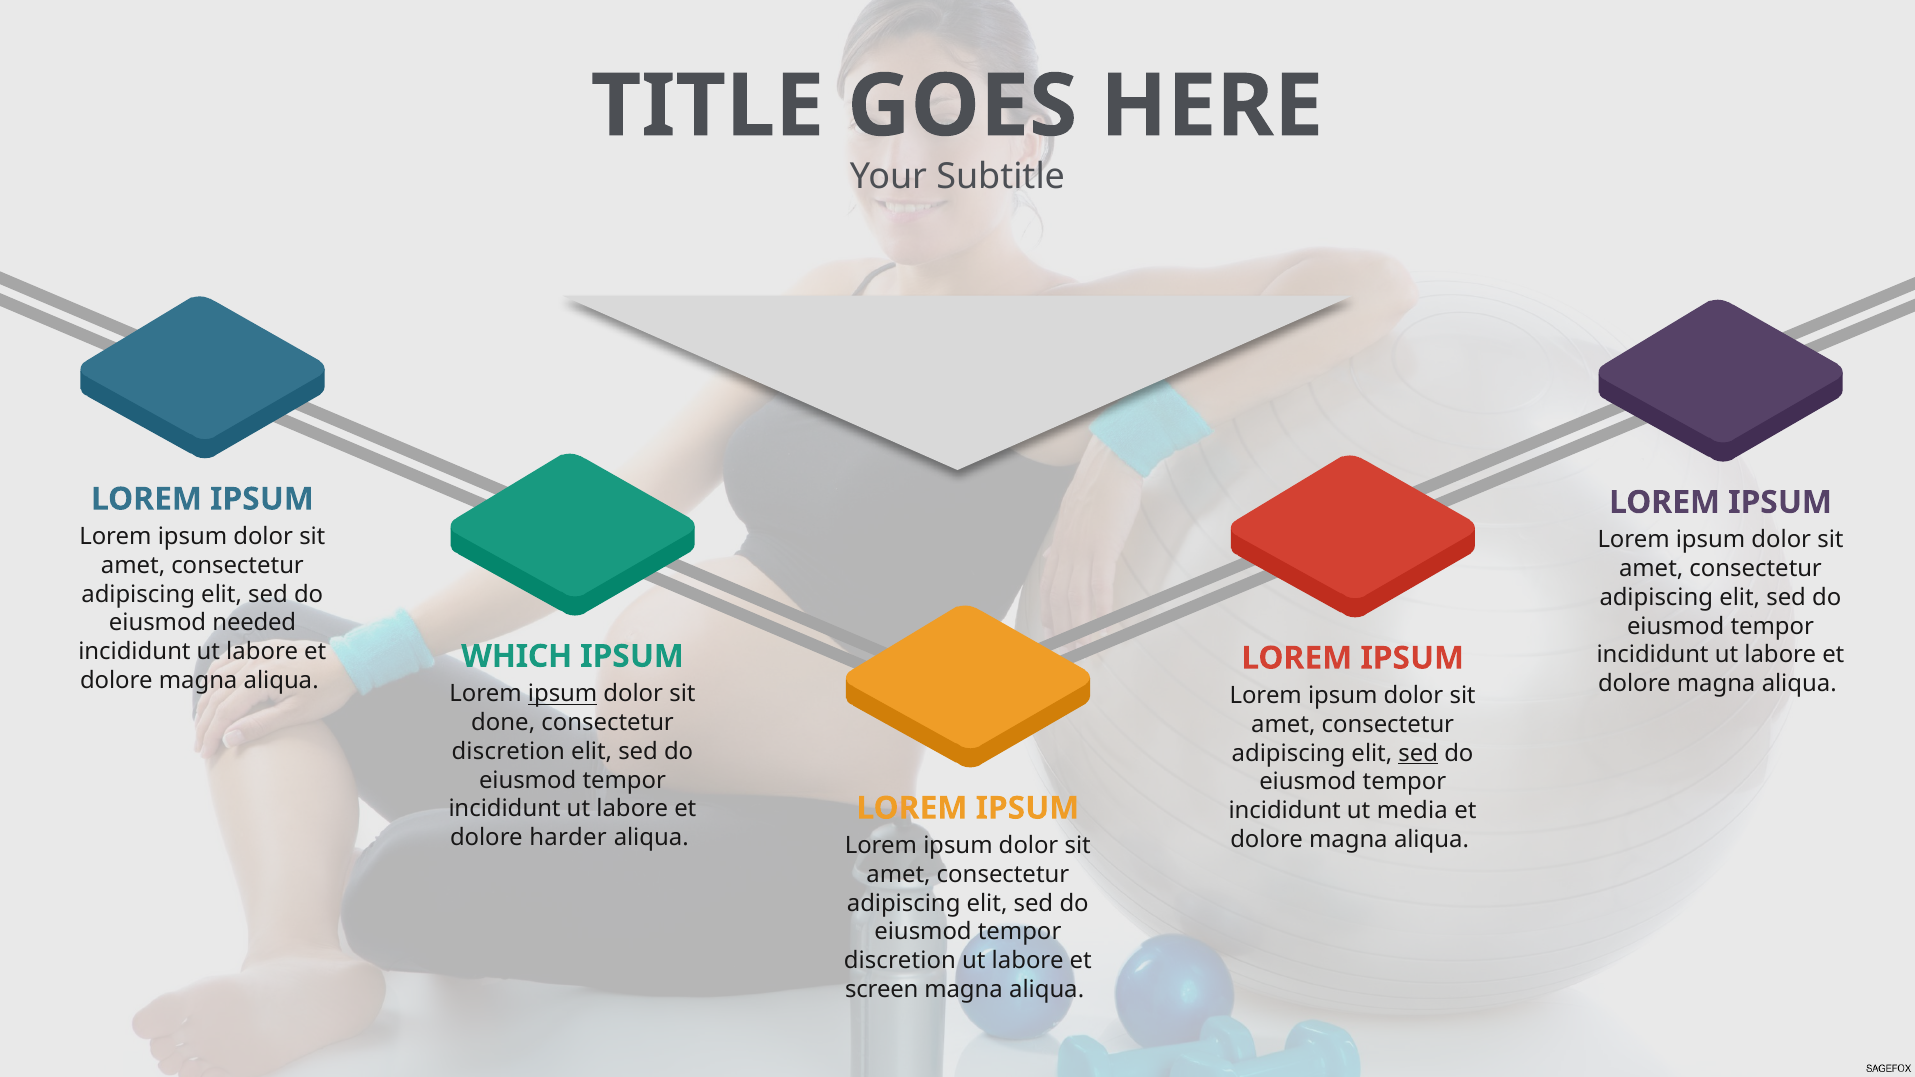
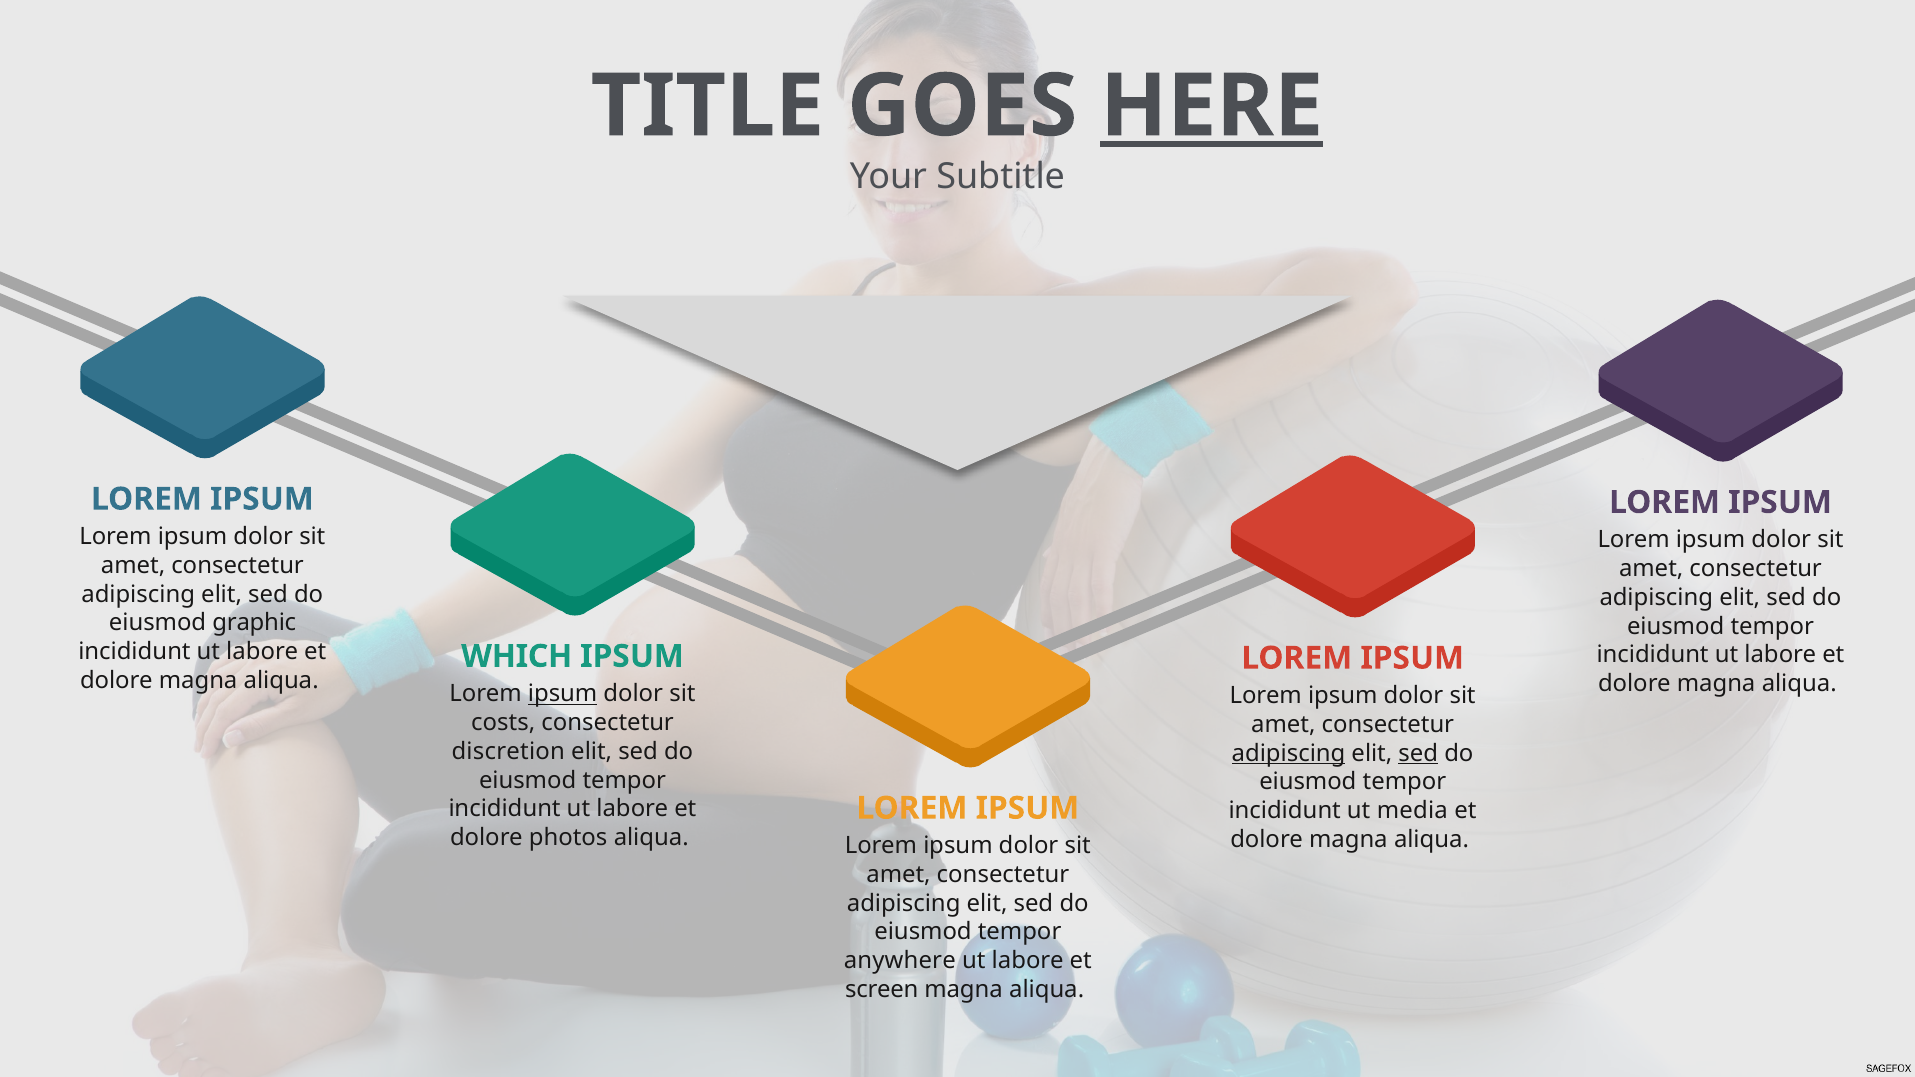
HERE underline: none -> present (1212, 106)
needed: needed -> graphic (254, 623)
done: done -> costs (503, 723)
adipiscing underline: none -> present (1289, 753)
harder: harder -> photos (568, 838)
discretion: discretion -> anywhere (900, 961)
